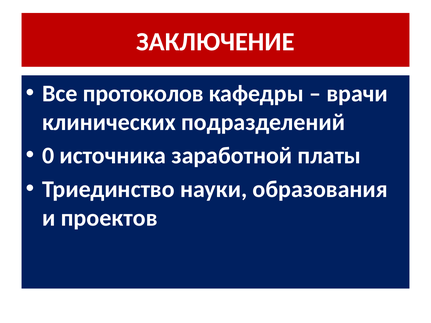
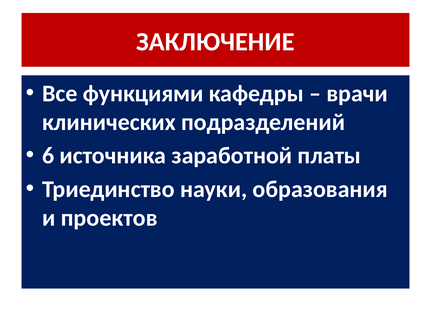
протоколов: протоколов -> функциями (143, 94)
0: 0 -> 6 (48, 156)
